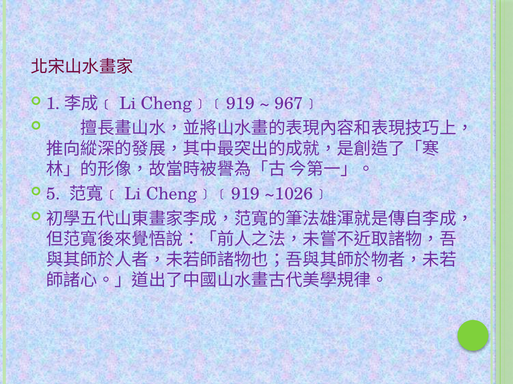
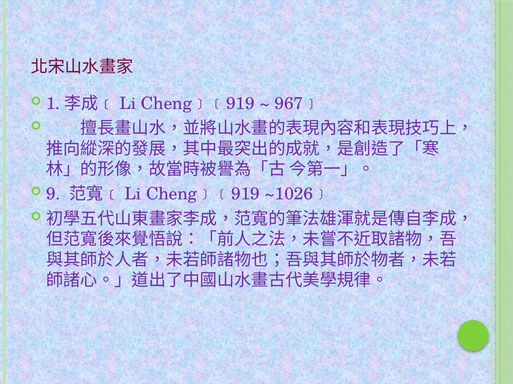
5: 5 -> 9 (53, 194)
